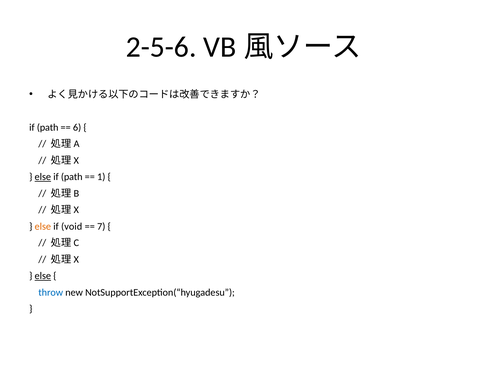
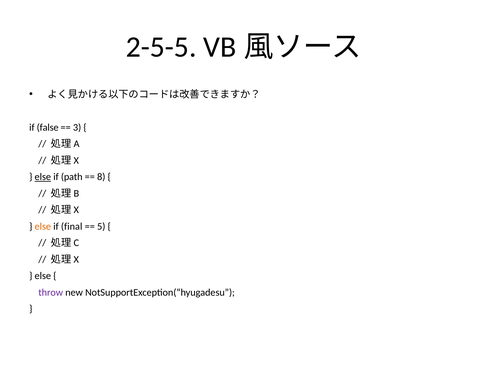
2-5-6: 2-5-6 -> 2-5-5 (161, 47)
path: path -> false (48, 127)
6: 6 -> 3 (77, 127)
1: 1 -> 8 (101, 177)
void: void -> final (72, 227)
7: 7 -> 5 (101, 227)
else underline: present -> none (43, 276)
throw colour: blue -> purple (51, 293)
